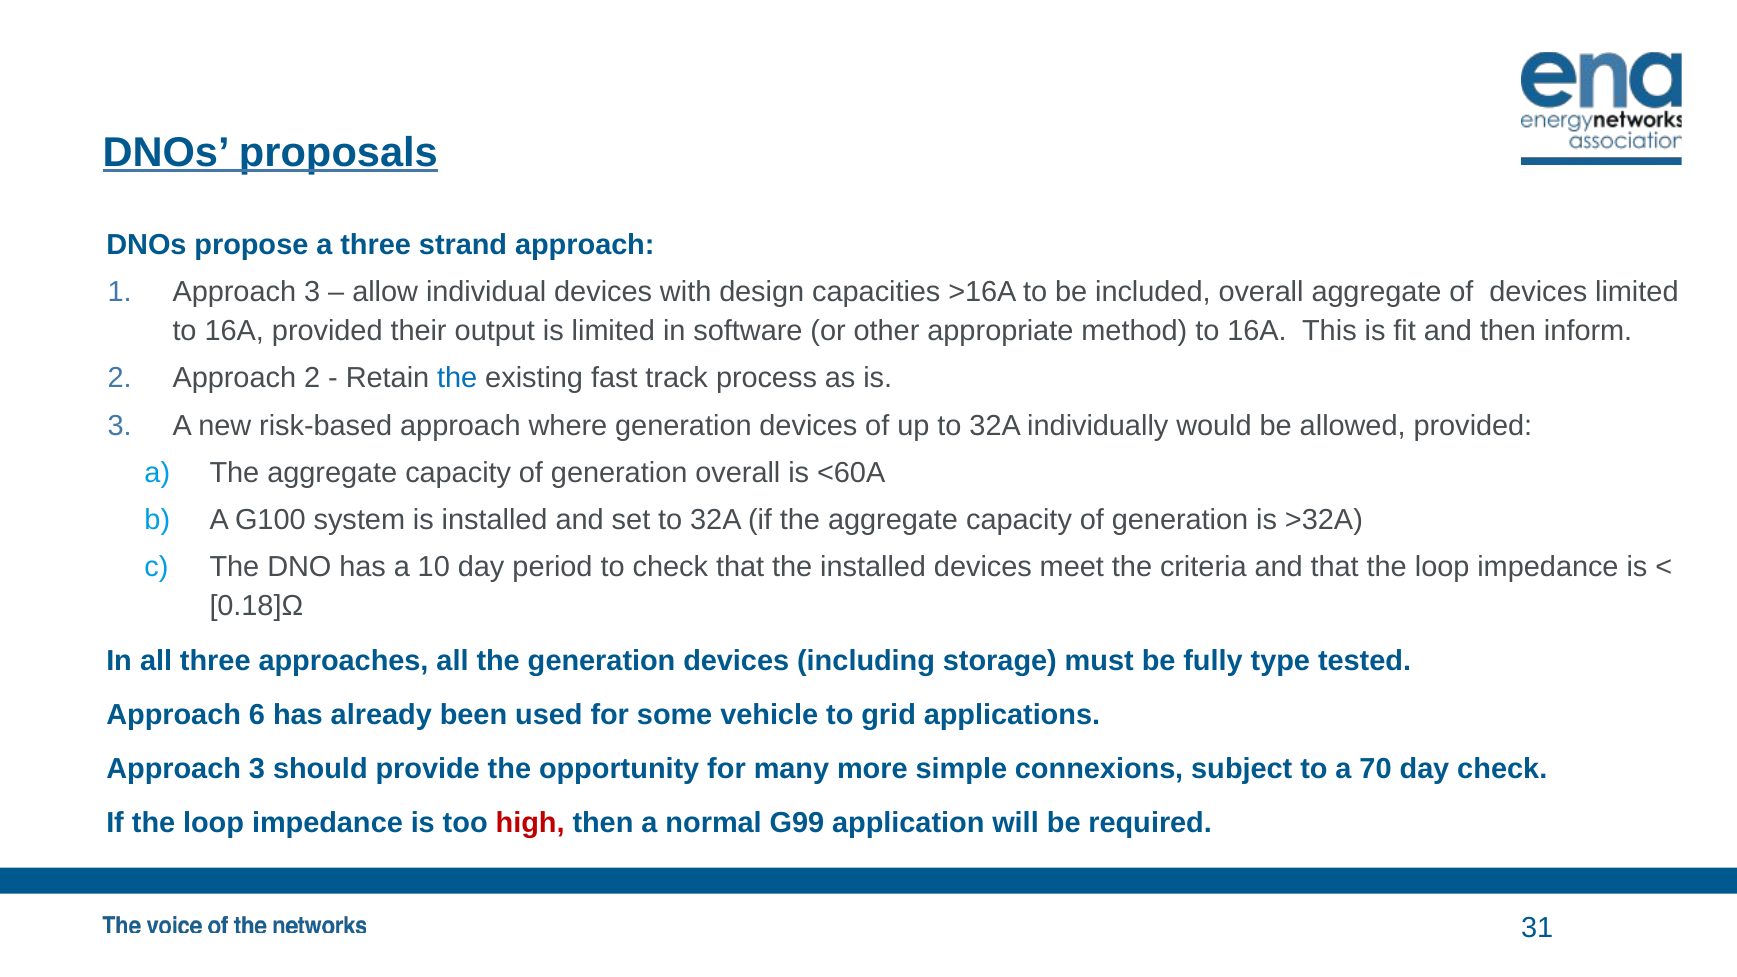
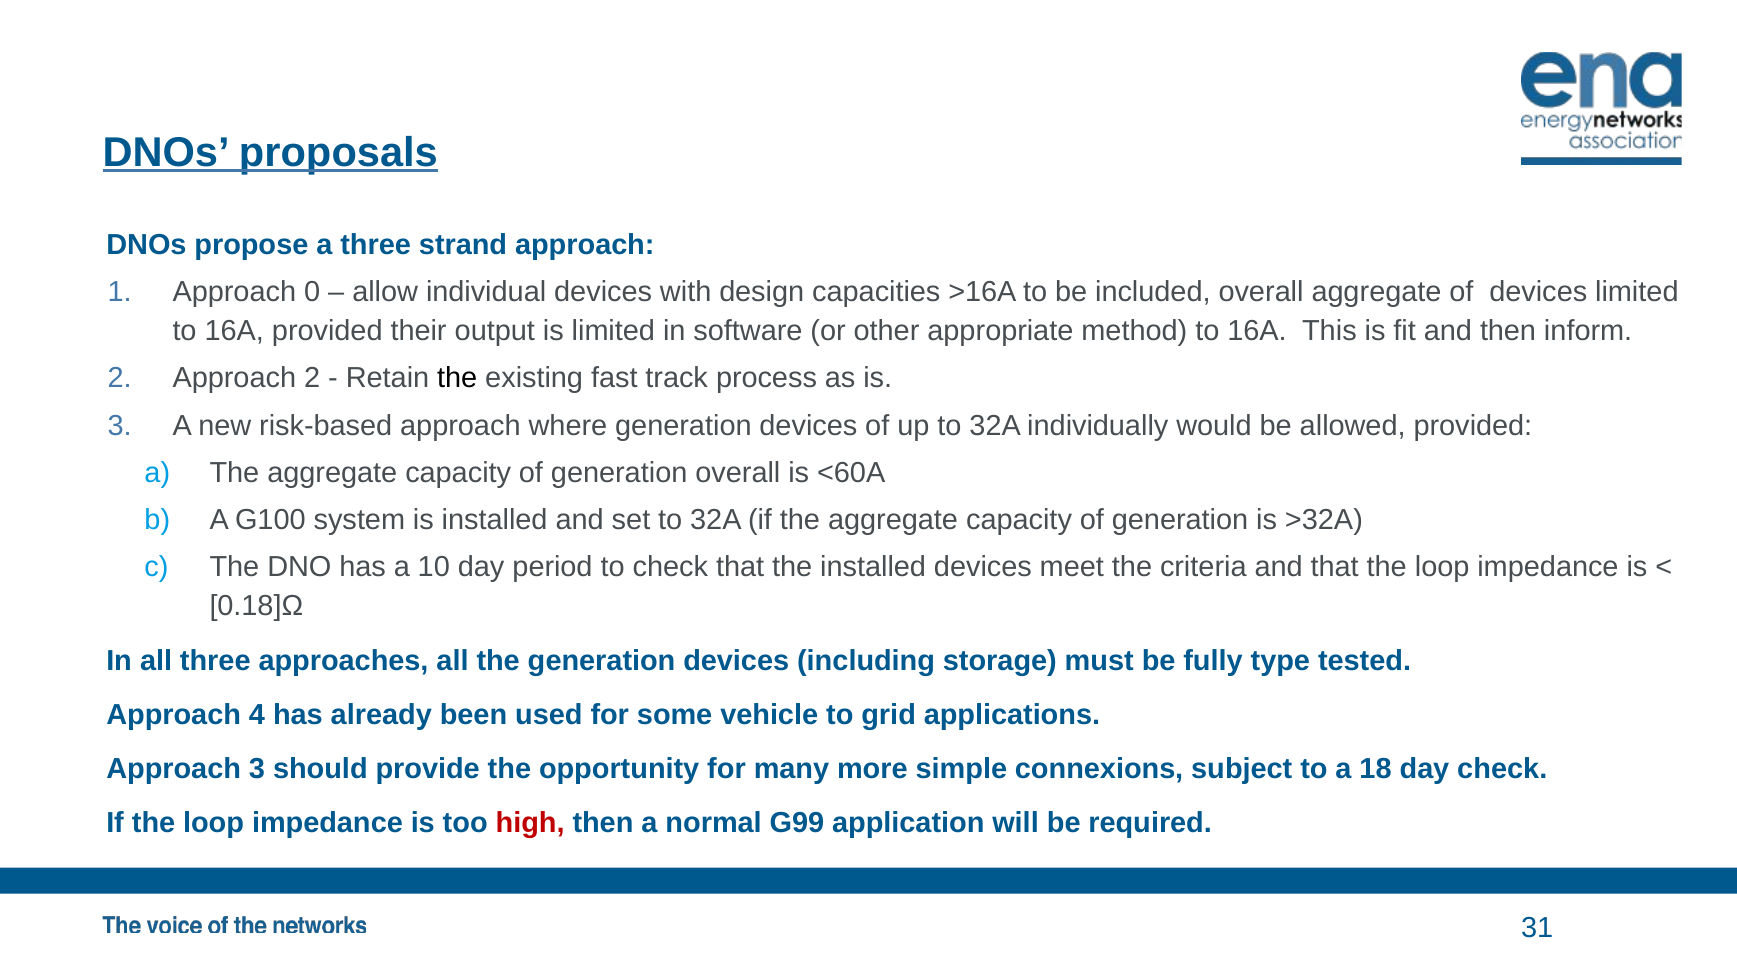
1 Approach 3: 3 -> 0 (312, 292)
the colour: blue -> black (457, 378)
6: 6 -> 4 (257, 715)
70: 70 -> 18 (1376, 769)
